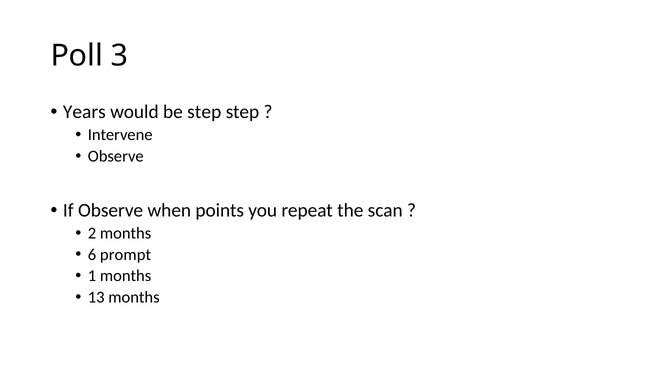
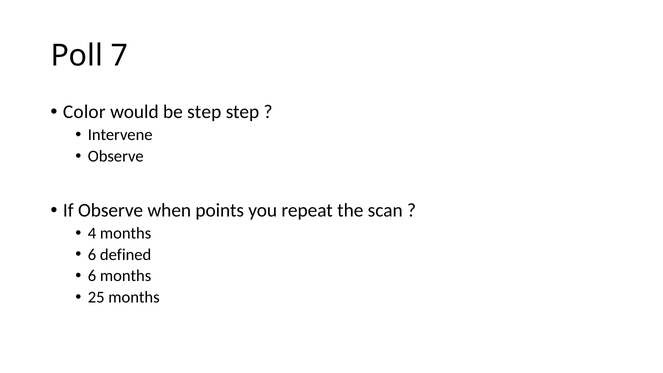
3: 3 -> 7 (119, 56)
Years: Years -> Color (84, 112)
2: 2 -> 4 (92, 233)
prompt: prompt -> defined (126, 255)
1: 1 -> 6 (92, 276)
13: 13 -> 25 (96, 297)
